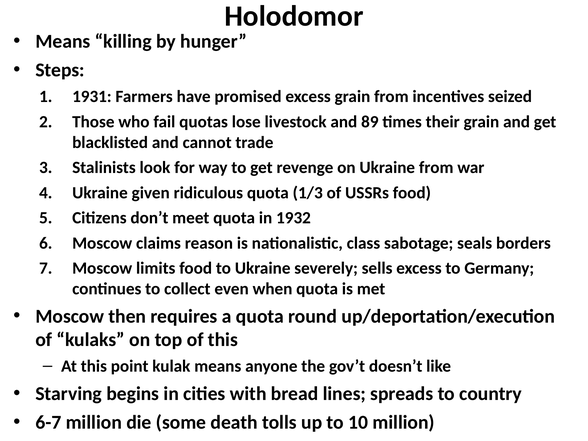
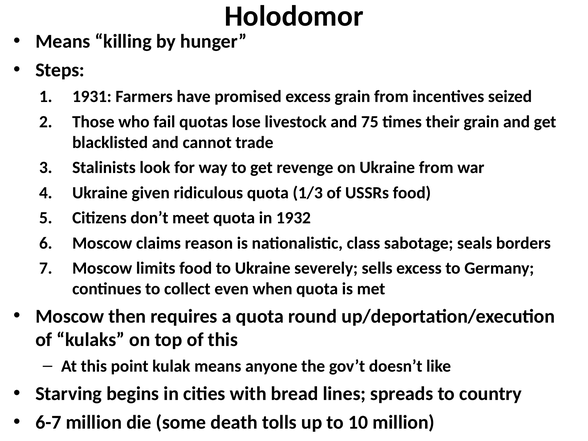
89: 89 -> 75 (370, 122)
